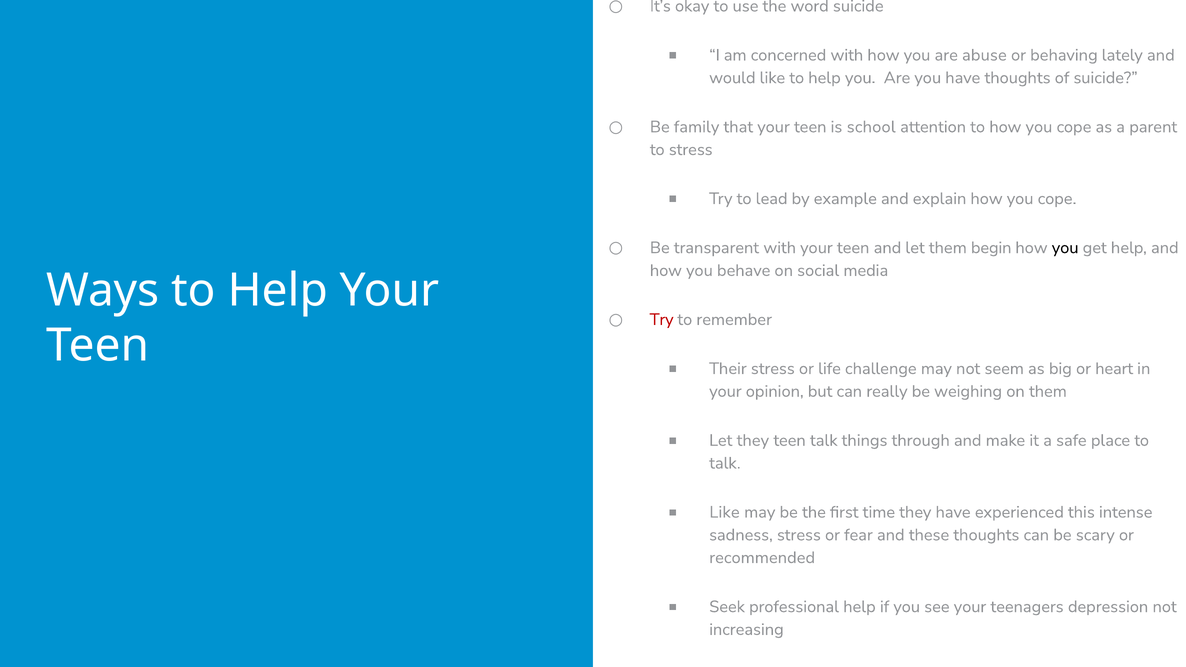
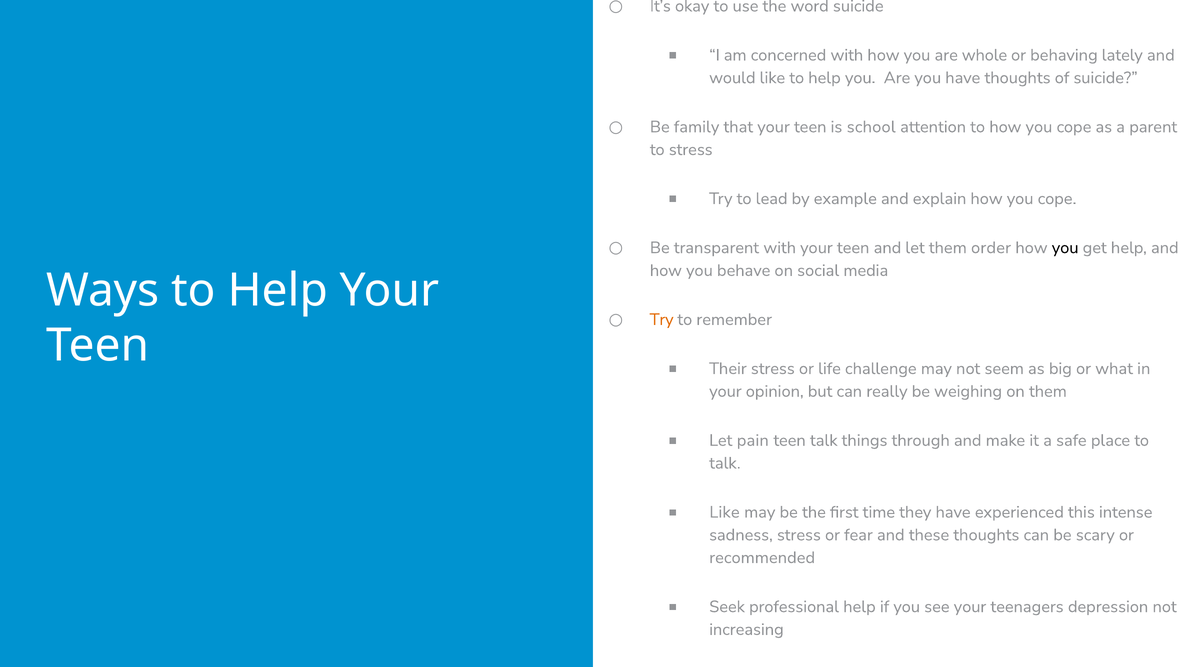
abuse: abuse -> whole (984, 55)
begin: begin -> order (991, 248)
Try colour: red -> orange (662, 320)
heart: heart -> what (1114, 369)
Let they: they -> pain (753, 440)
